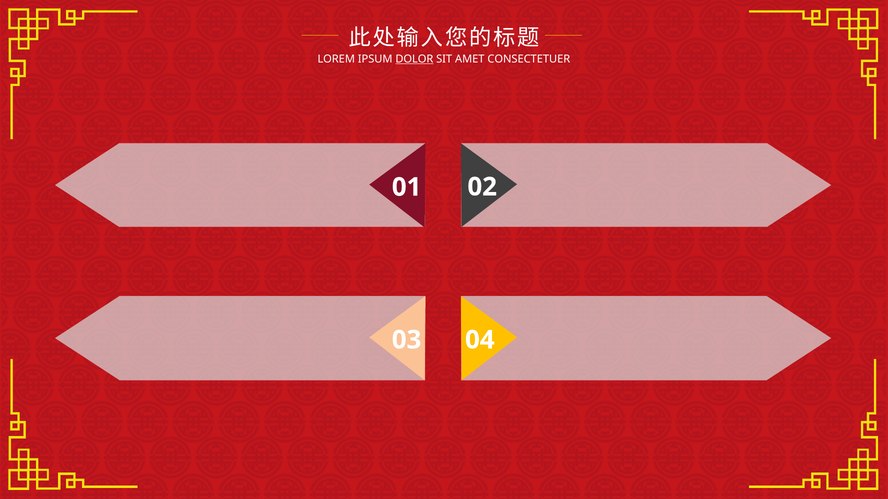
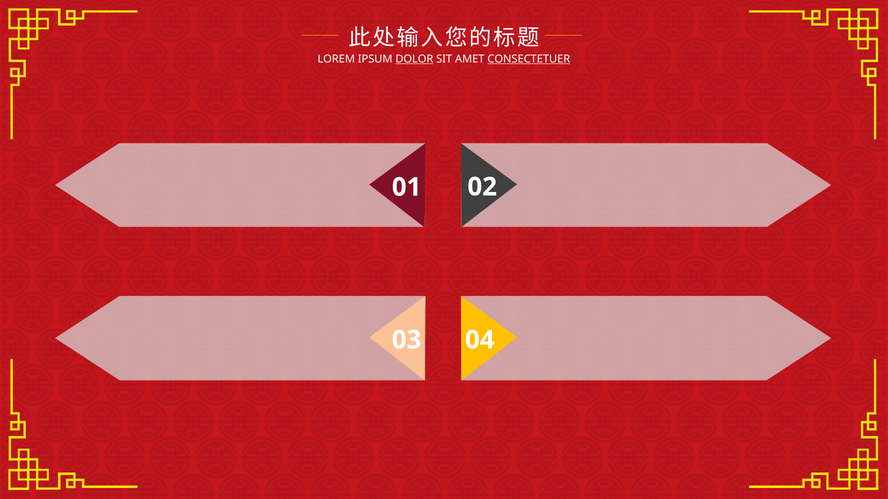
CONSECTETUER underline: none -> present (529, 59)
